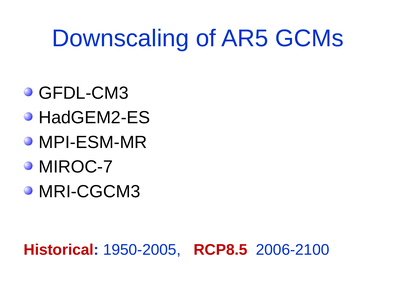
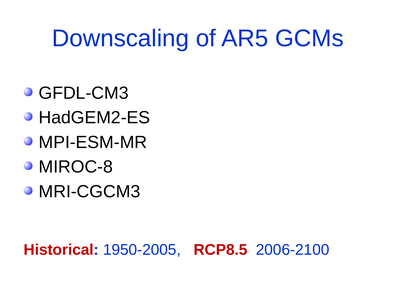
MIROC-7: MIROC-7 -> MIROC-8 (76, 167)
